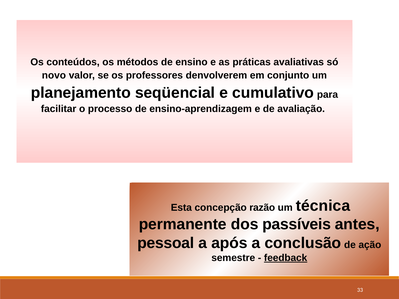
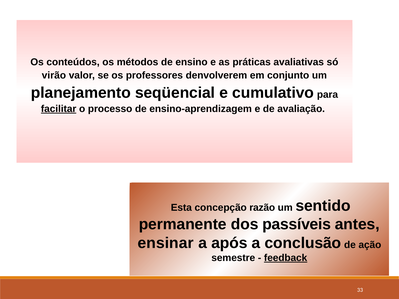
novo: novo -> virão (54, 75)
facilitar underline: none -> present (59, 109)
técnica: técnica -> sentido (323, 206)
pessoal: pessoal -> ensinar (166, 243)
